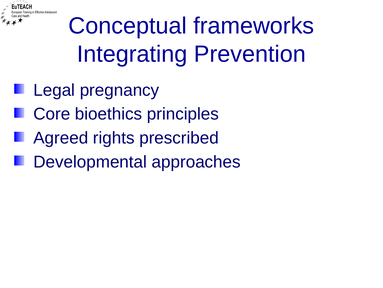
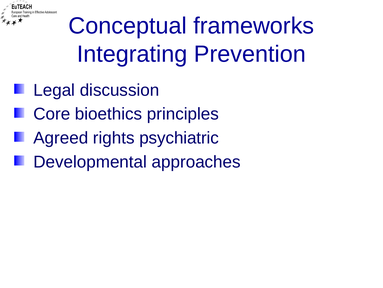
pregnancy: pregnancy -> discussion (119, 90)
prescribed: prescribed -> psychiatric (179, 138)
